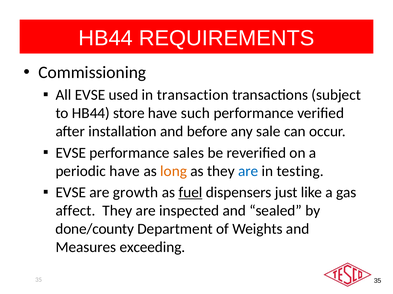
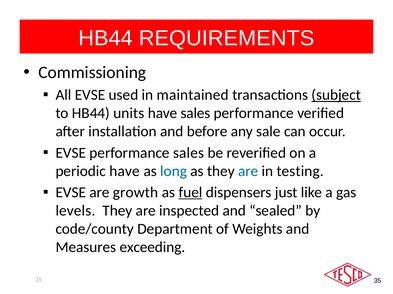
transaction: transaction -> maintained (193, 95)
subject underline: none -> present (336, 95)
store: store -> units (129, 113)
have such: such -> sales (196, 113)
long colour: orange -> blue (174, 171)
affect: affect -> levels (75, 211)
done/county: done/county -> code/county (95, 229)
